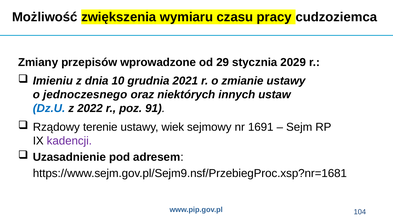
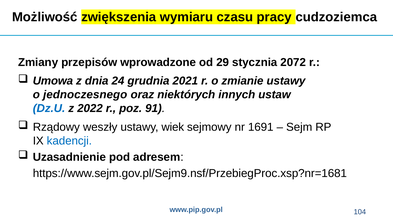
2029: 2029 -> 2072 (293, 62)
Imieniu: Imieniu -> Umowa (53, 81)
10: 10 -> 24 (118, 81)
terenie: terenie -> weszły (100, 127)
kadencji colour: purple -> blue (69, 141)
